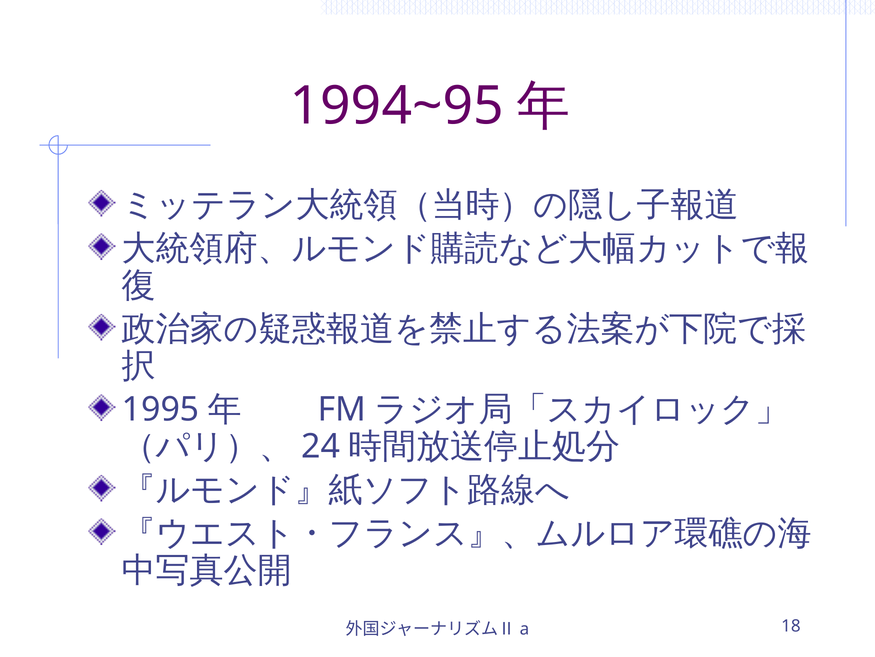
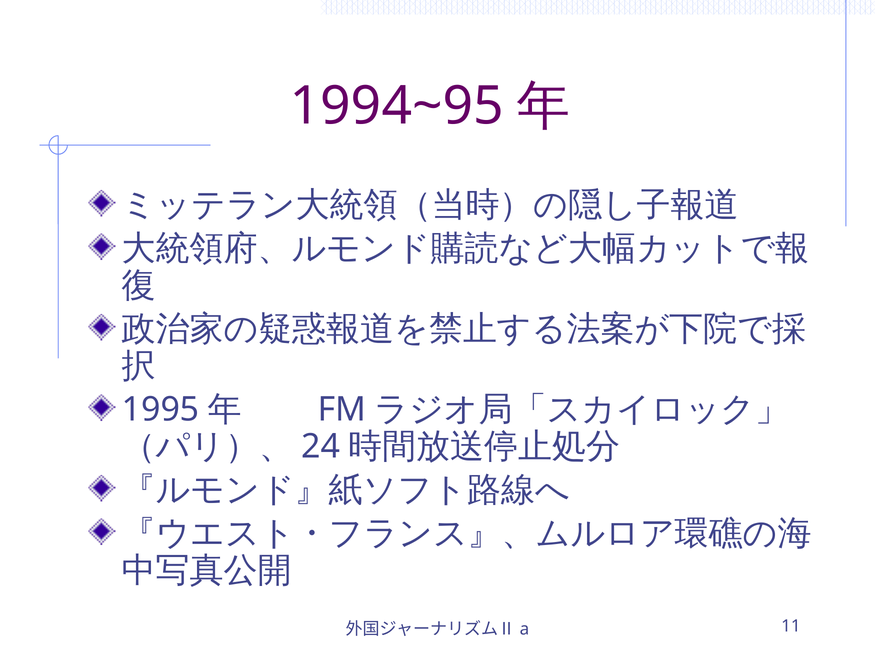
18: 18 -> 11 (791, 625)
